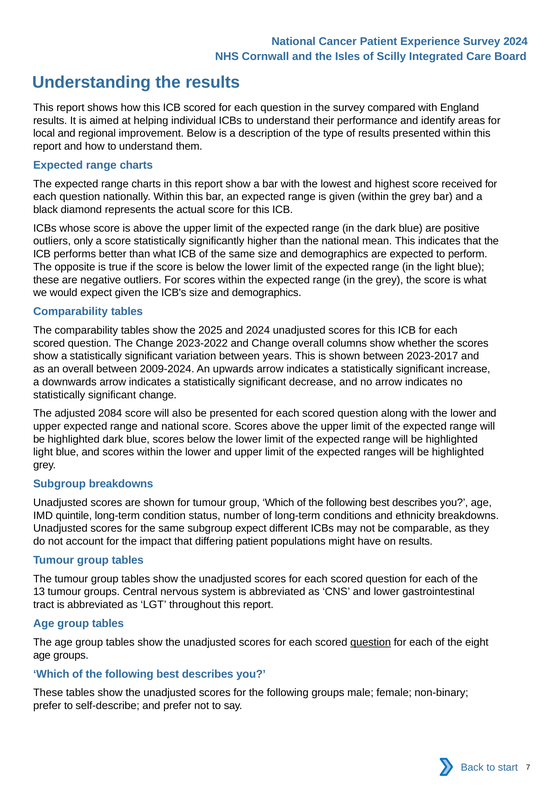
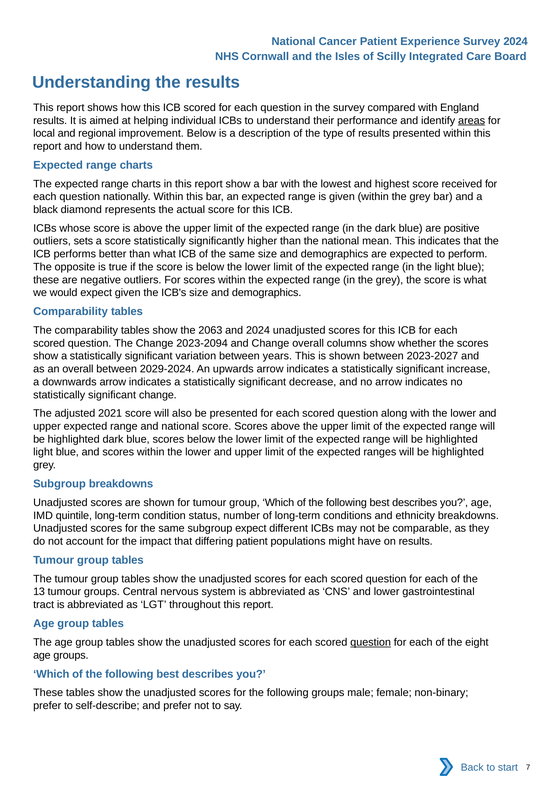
areas underline: none -> present (472, 120)
only: only -> sets (83, 241)
2025: 2025 -> 2063 (210, 330)
2023-2022: 2023-2022 -> 2023-2094 (202, 343)
2023-2017: 2023-2017 -> 2023-2027 (432, 356)
2009-2024: 2009-2024 -> 2029-2024 (167, 369)
2084: 2084 -> 2021 (110, 413)
